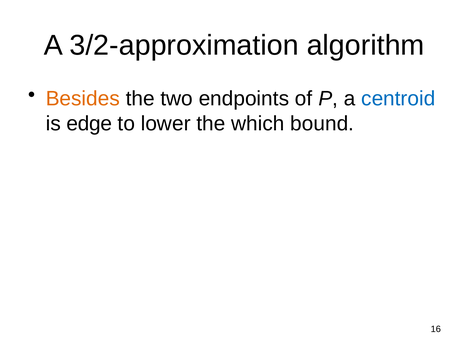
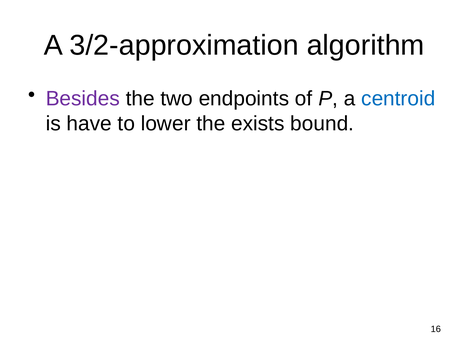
Besides colour: orange -> purple (83, 98)
edge: edge -> have (89, 123)
which: which -> exists (258, 123)
